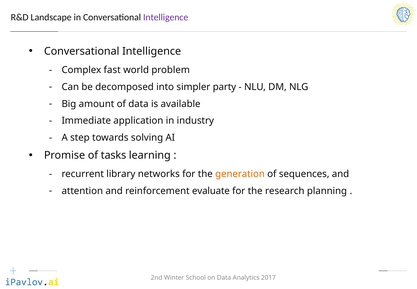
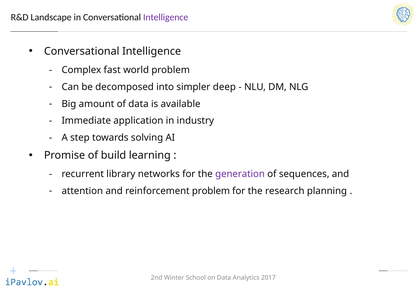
party: party -> deep (224, 87)
tasks: tasks -> build (113, 155)
generation colour: orange -> purple (240, 174)
reinforcement evaluate: evaluate -> problem (211, 191)
